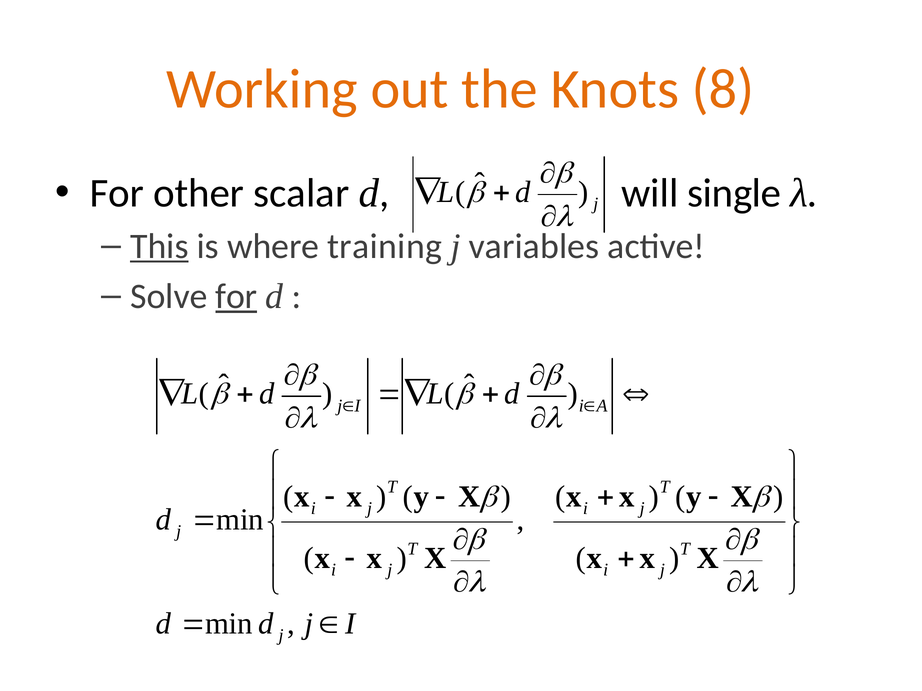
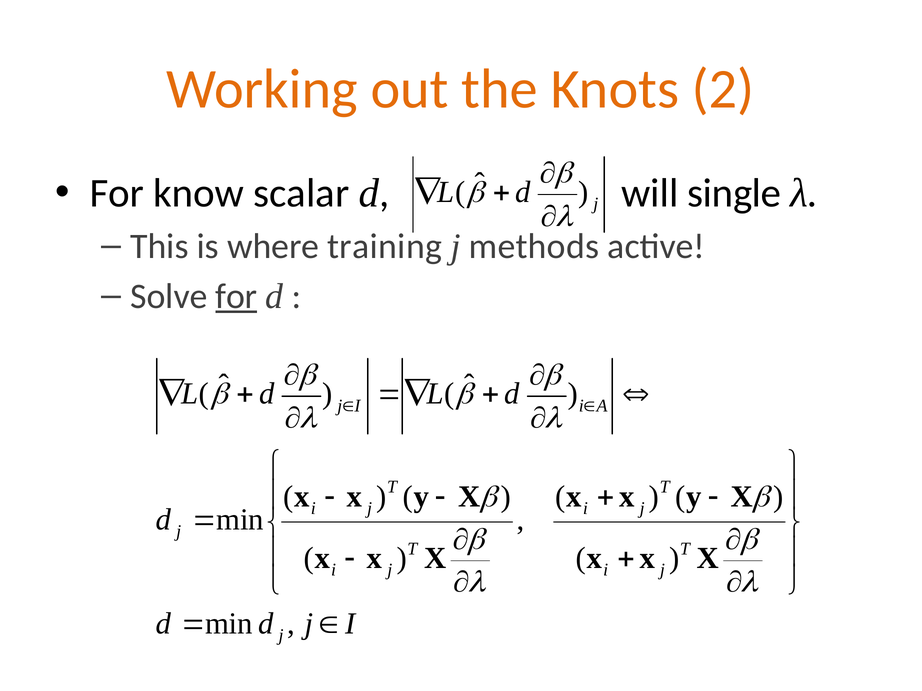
8: 8 -> 2 (723, 89)
other: other -> know (199, 193)
This underline: present -> none (159, 246)
variables: variables -> methods (534, 246)
